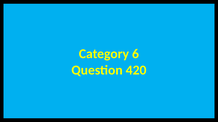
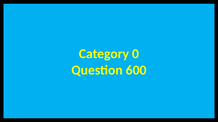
6: 6 -> 0 (136, 54)
420: 420 -> 600 (136, 70)
